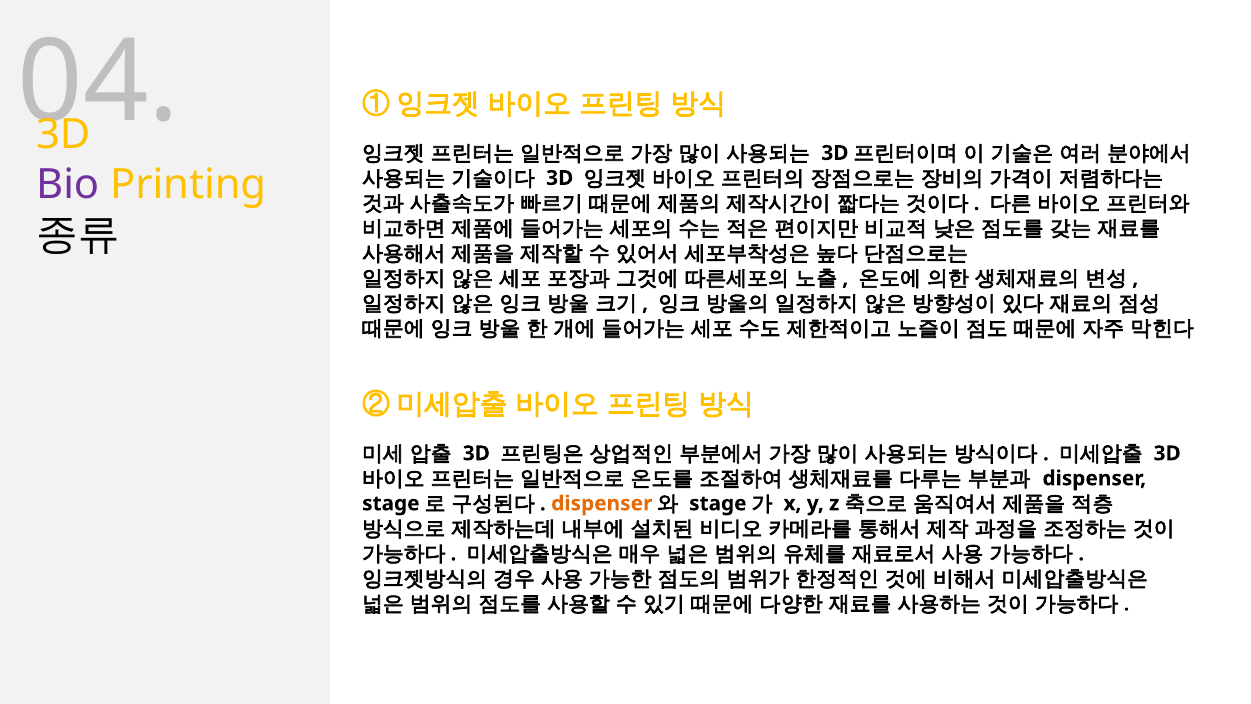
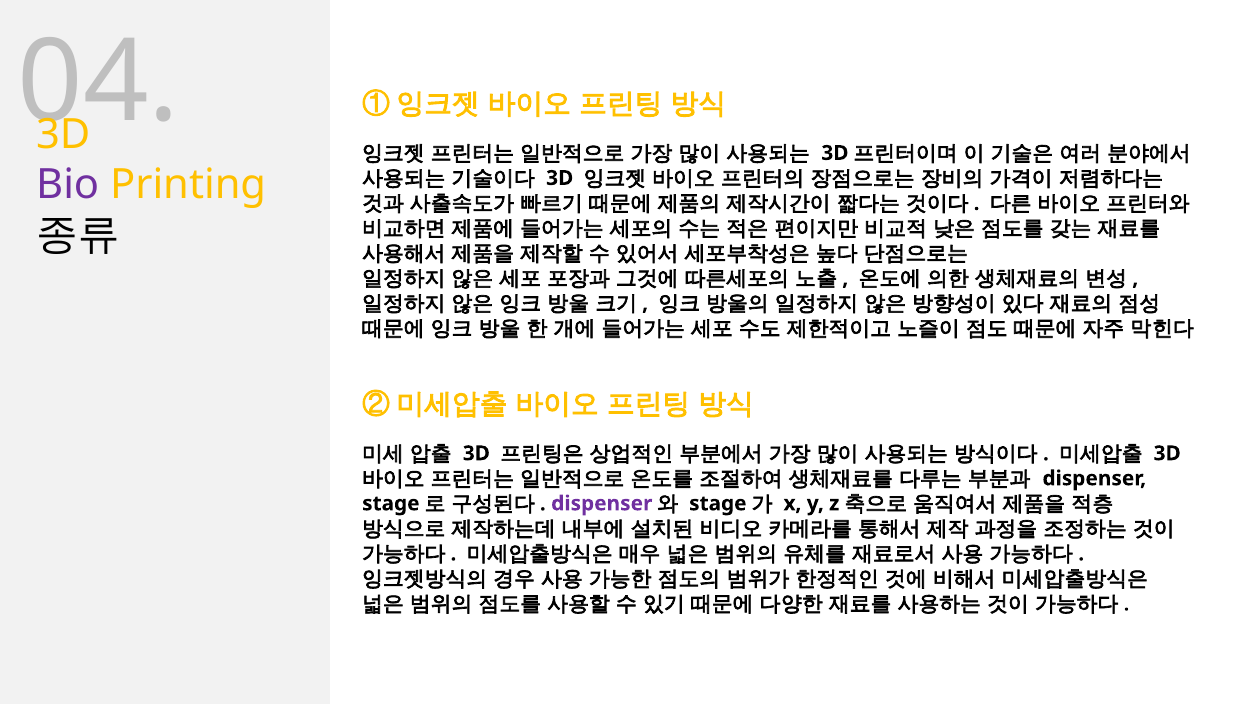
dispenser colour: orange -> purple (602, 503)
